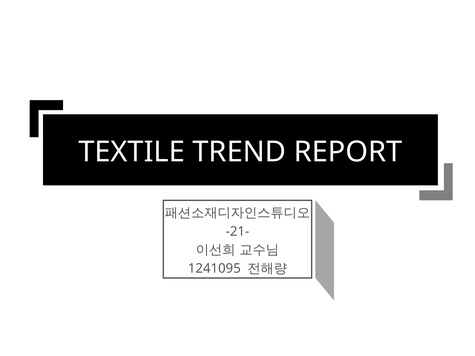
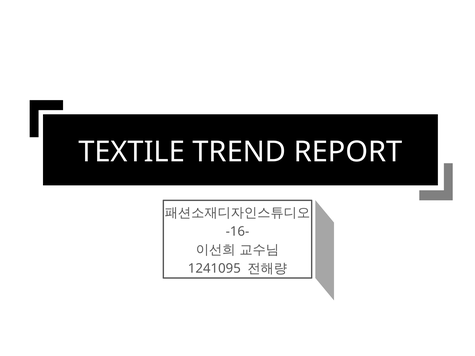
-21-: -21- -> -16- (237, 232)
